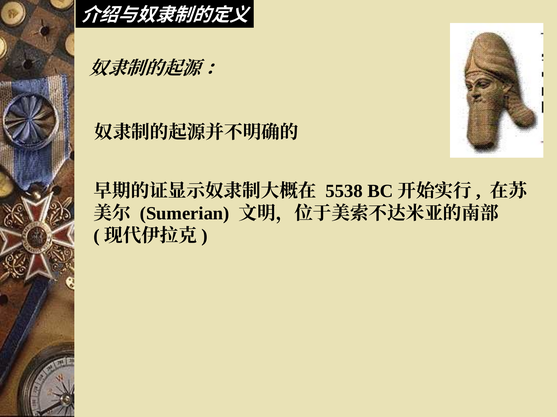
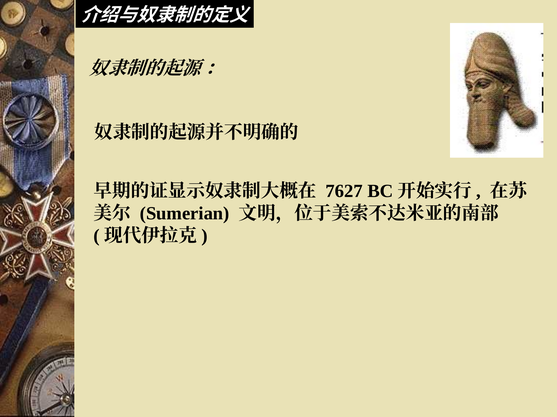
5538: 5538 -> 7627 (344, 192)
